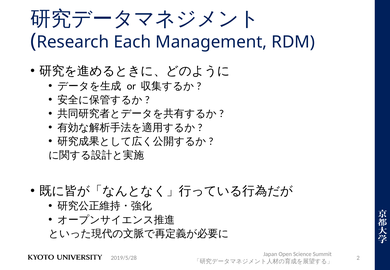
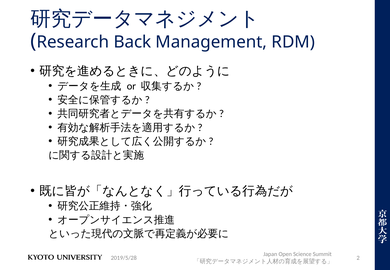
Each: Each -> Back (132, 42)
